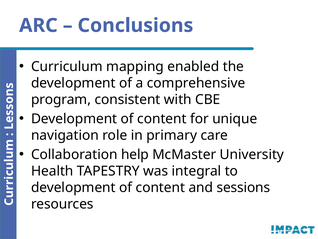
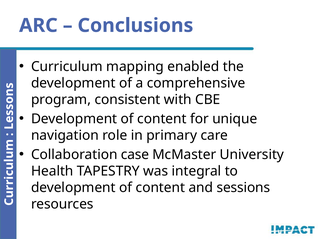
help: help -> case (135, 154)
